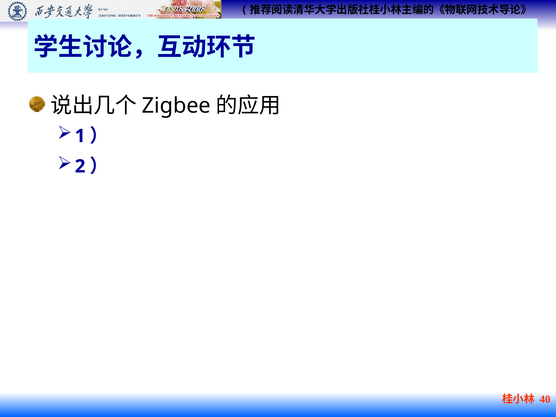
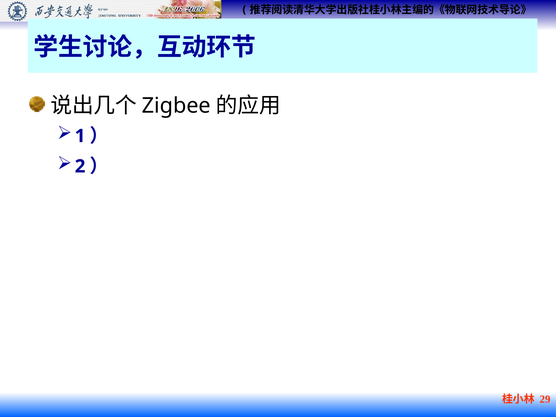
40: 40 -> 29 (545, 399)
